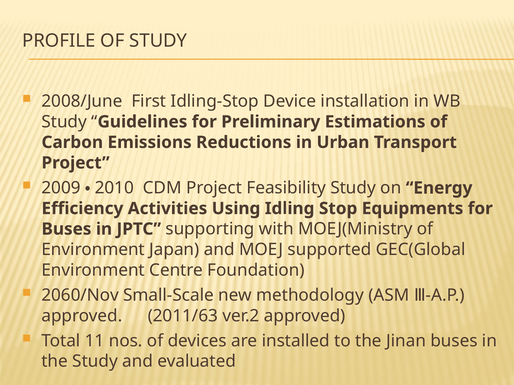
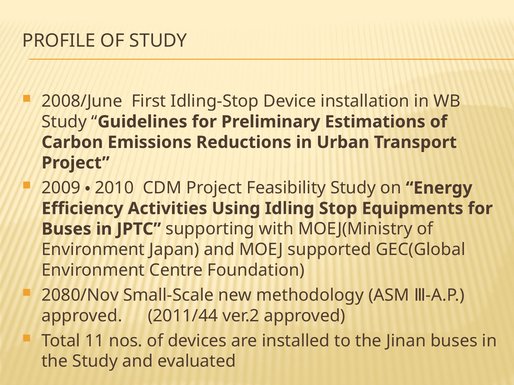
2060/Nov: 2060/Nov -> 2080/Nov (80, 296)
2011/63: 2011/63 -> 2011/44 (183, 316)
